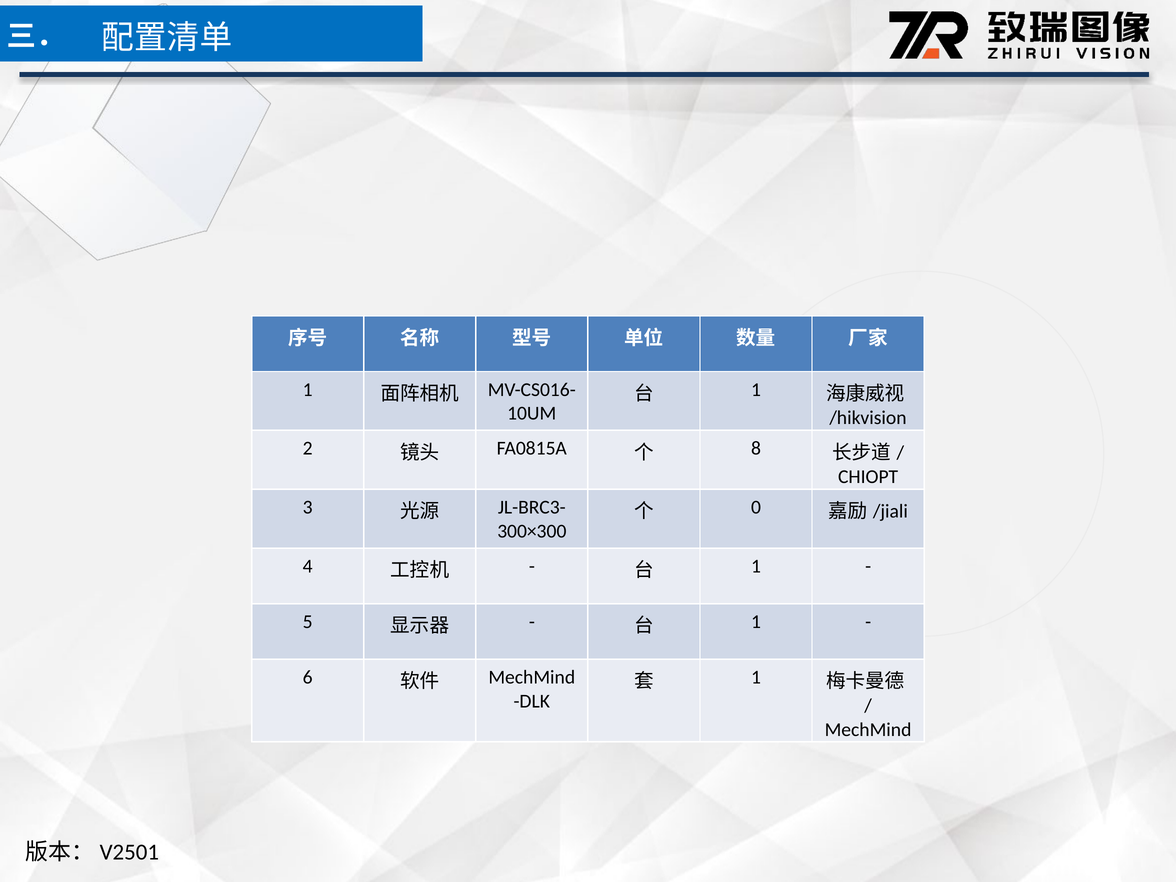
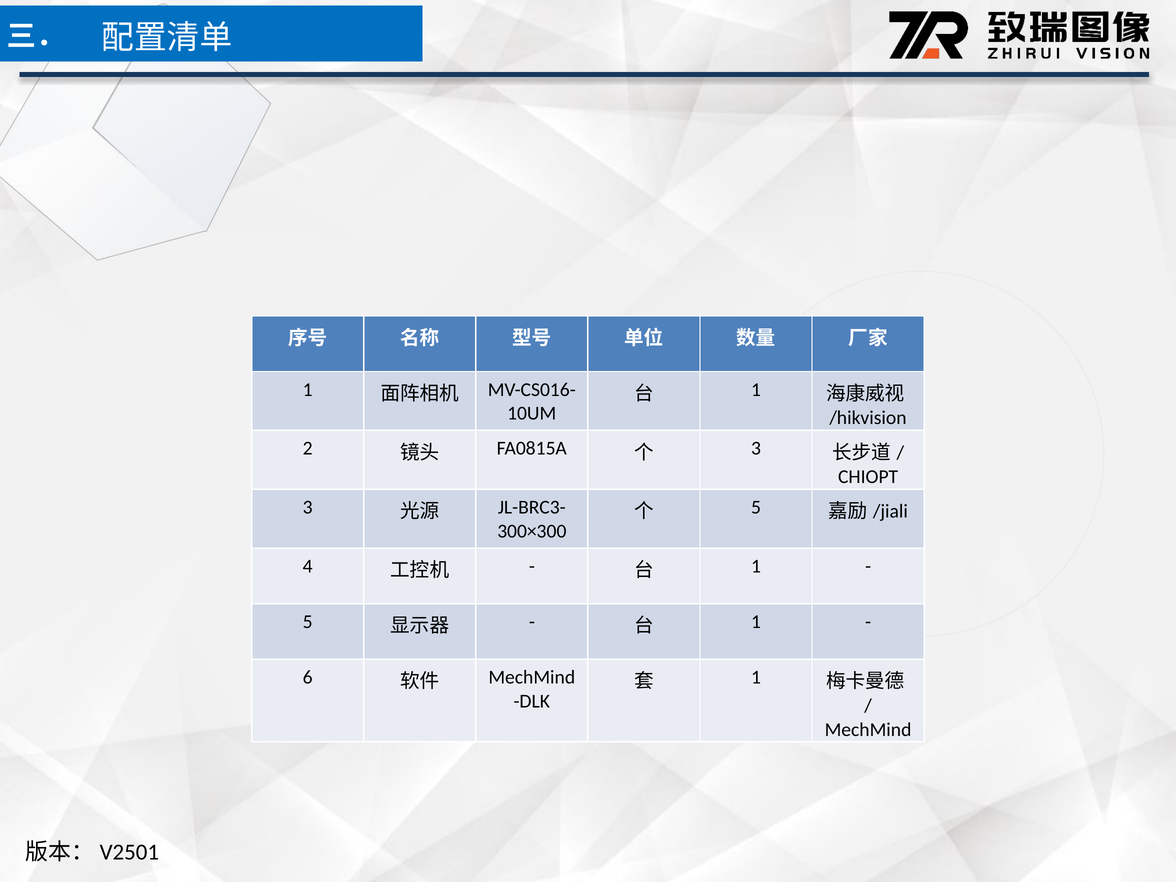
8: 8 -> 3 (756, 448)
0: 0 -> 5 (756, 507)
